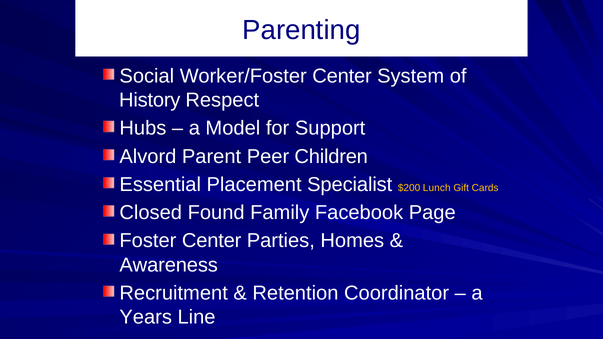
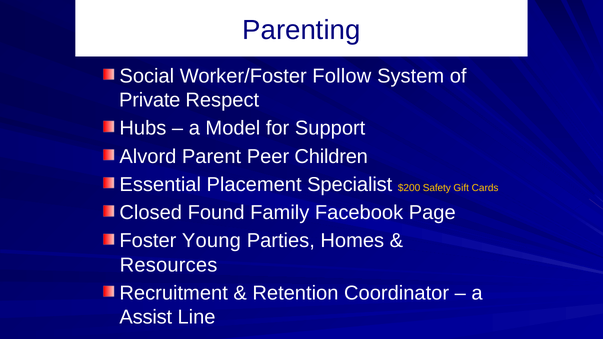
Worker/Foster Center: Center -> Follow (342, 76)
History: History -> Private (150, 100)
Lunch: Lunch -> Safety (437, 188)
Foster Center: Center -> Young (211, 241)
Awareness: Awareness -> Resources (169, 265)
Years: Years -> Assist (146, 317)
